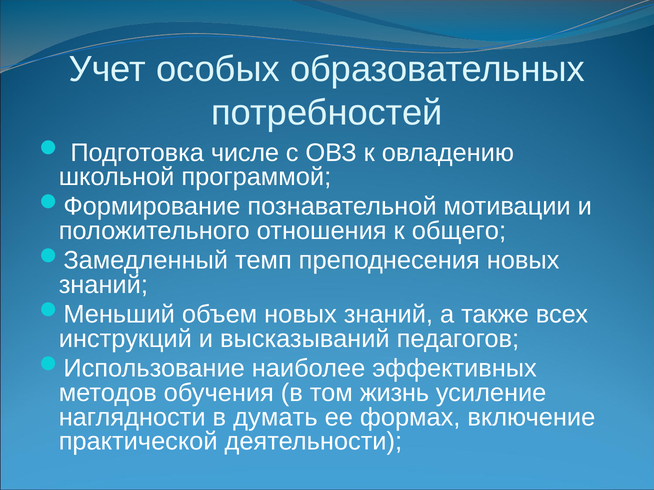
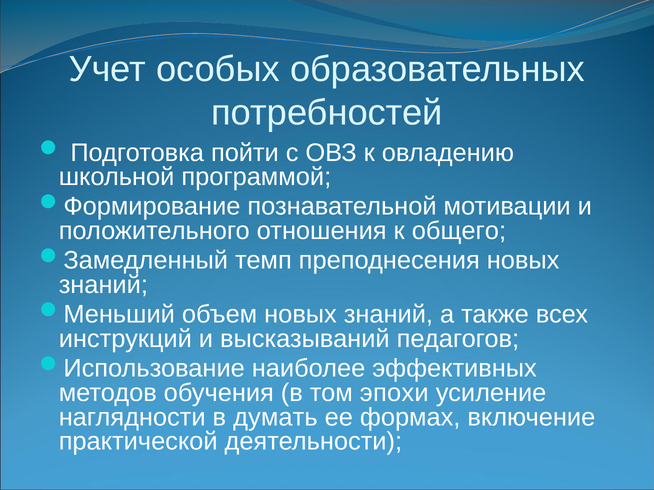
числе: числе -> пойти (245, 153)
жизнь: жизнь -> эпохи (394, 393)
